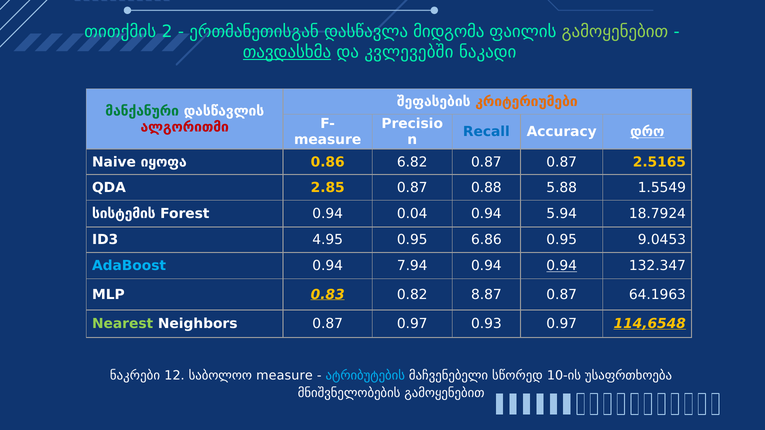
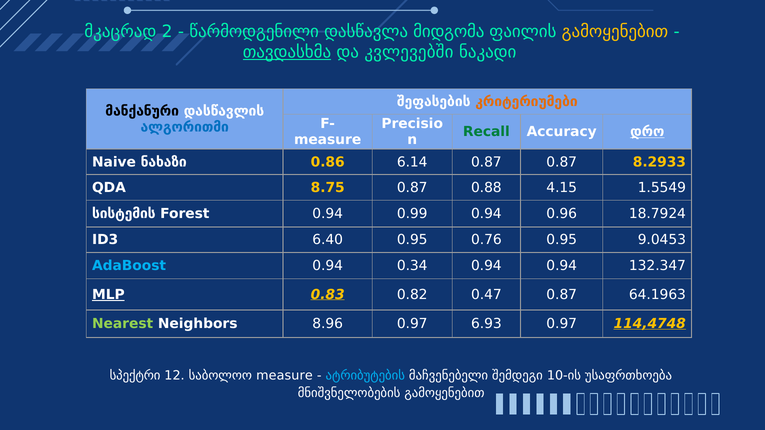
თითქმის: თითქმის -> მკაცრად (120, 32)
ერთმანეთისგან: ერთმანეთისგან -> წარმოდგენილი (254, 32)
გამოყენებით colour: light green -> yellow (615, 32)
მანქანური colour: green -> black (142, 111)
ალგორითმი colour: red -> blue (185, 127)
Recall colour: blue -> green (486, 132)
იყოფა: იყოფა -> ნახაზი (164, 162)
6.82: 6.82 -> 6.14 (412, 162)
2.5165: 2.5165 -> 8.2933 (659, 162)
2.85: 2.85 -> 8.75 (328, 188)
5.88: 5.88 -> 4.15 (562, 188)
0.04: 0.04 -> 0.99 (412, 214)
5.94: 5.94 -> 0.96 (562, 214)
4.95: 4.95 -> 6.40 (328, 240)
6.86: 6.86 -> 0.76 (486, 240)
7.94: 7.94 -> 0.34 (412, 266)
0.94 underline: present -> none (562, 266)
MLP underline: none -> present (108, 295)
8.87: 8.87 -> 0.47 (486, 295)
Neighbors 0.87: 0.87 -> 8.96 (328, 324)
0.93: 0.93 -> 6.93 (486, 324)
114,6548: 114,6548 -> 114,4748 (650, 324)
ნაკრები: ნაკრები -> სპექტრი (135, 376)
სწორედ: სწორედ -> შემდეგი (517, 376)
